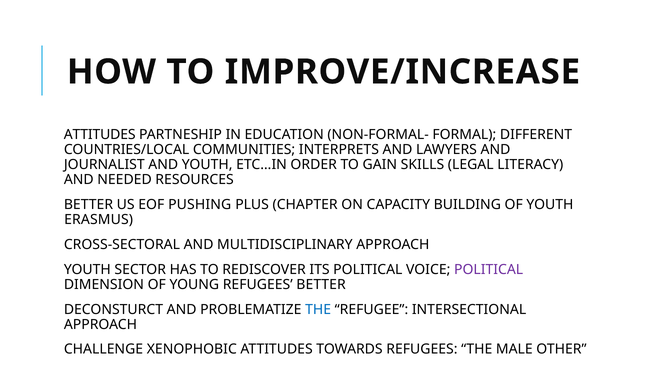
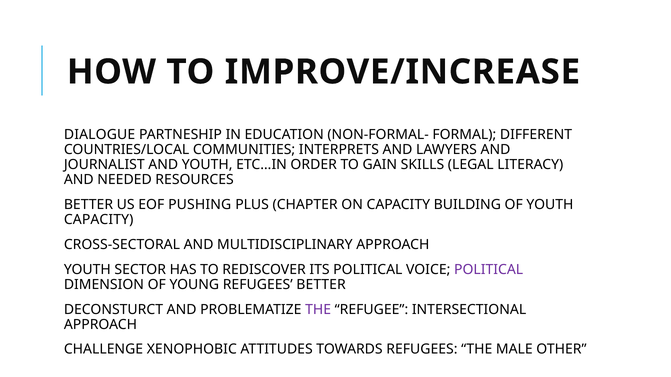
ATTITUDES: ATTITUDES -> DIALOGUE (100, 135)
ERASMUS: ERASMUS -> CAPACITY (99, 220)
THE colour: blue -> purple (318, 310)
